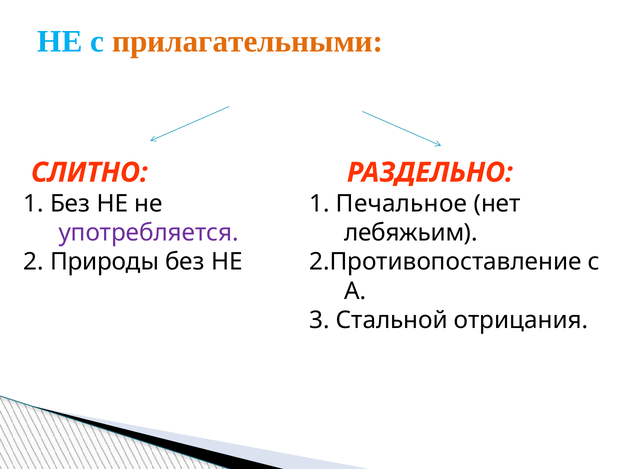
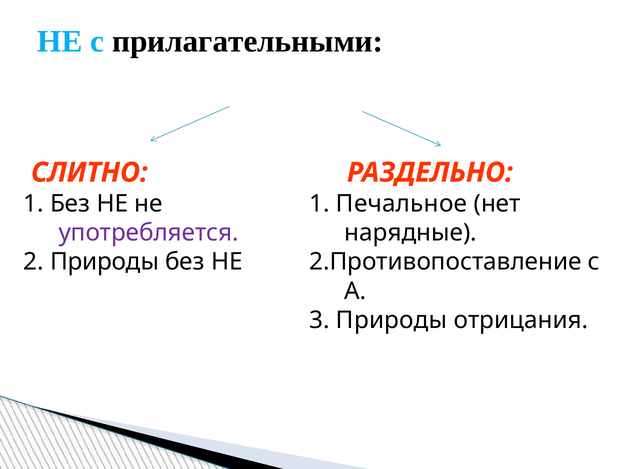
прилагательными colour: orange -> black (248, 41)
лебяжьим: лебяжьим -> нарядные (411, 233)
3 Стальной: Стальной -> Природы (392, 321)
